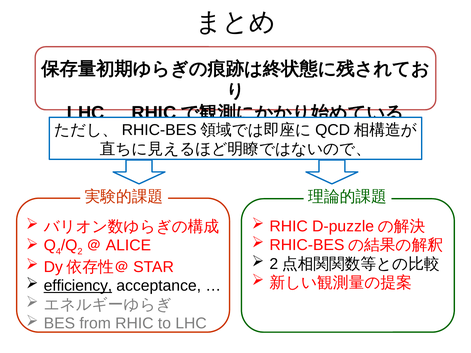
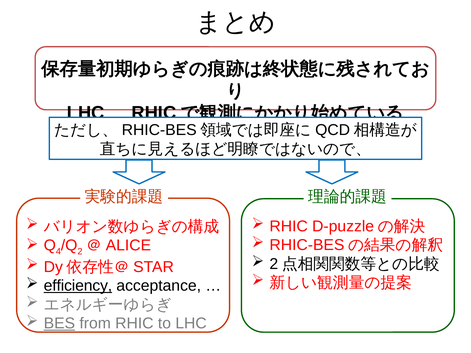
BES underline: none -> present (59, 324)
